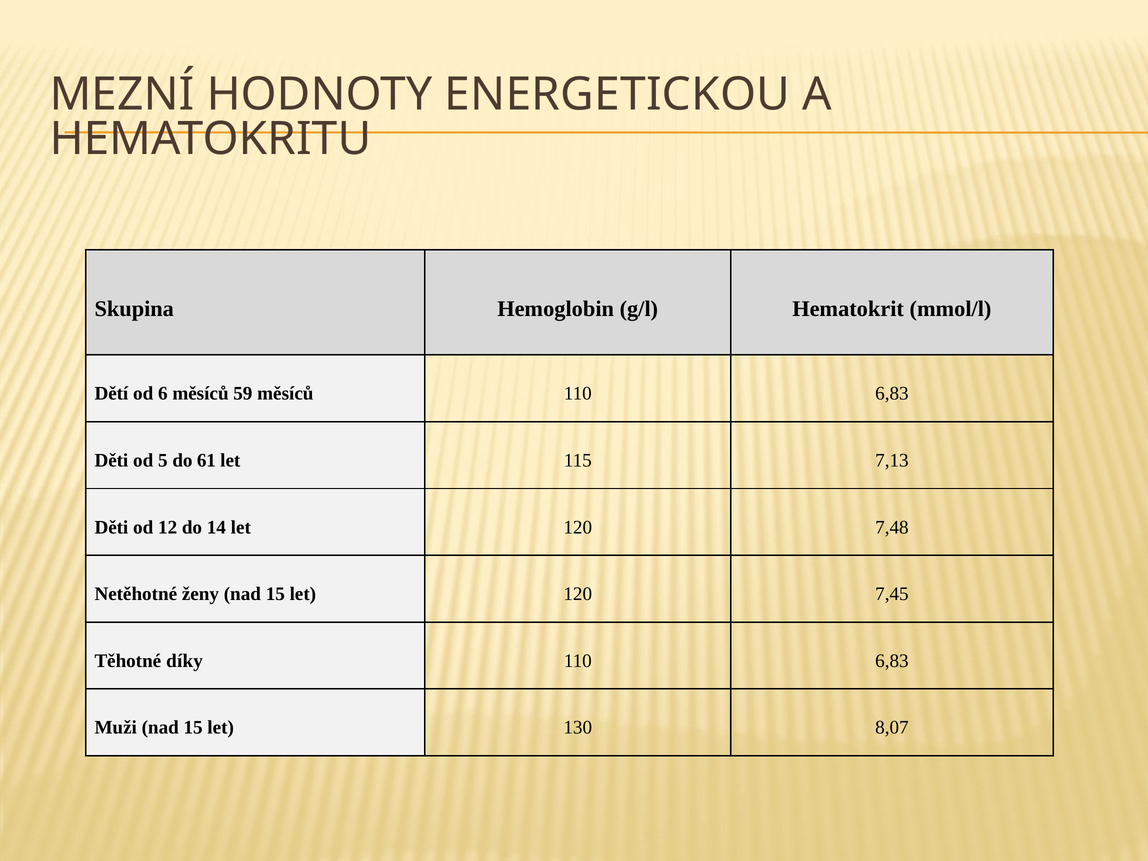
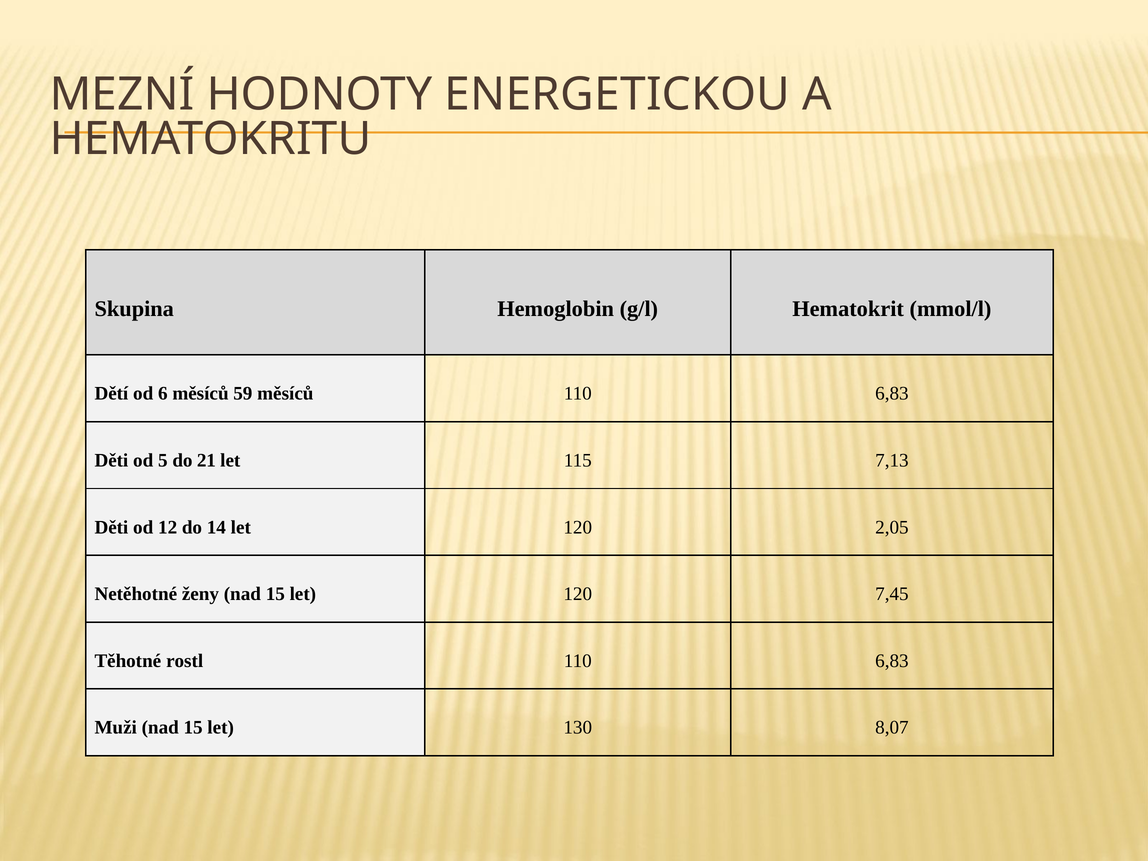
61: 61 -> 21 (206, 460)
7,48: 7,48 -> 2,05 (892, 527)
díky: díky -> rostl (185, 661)
